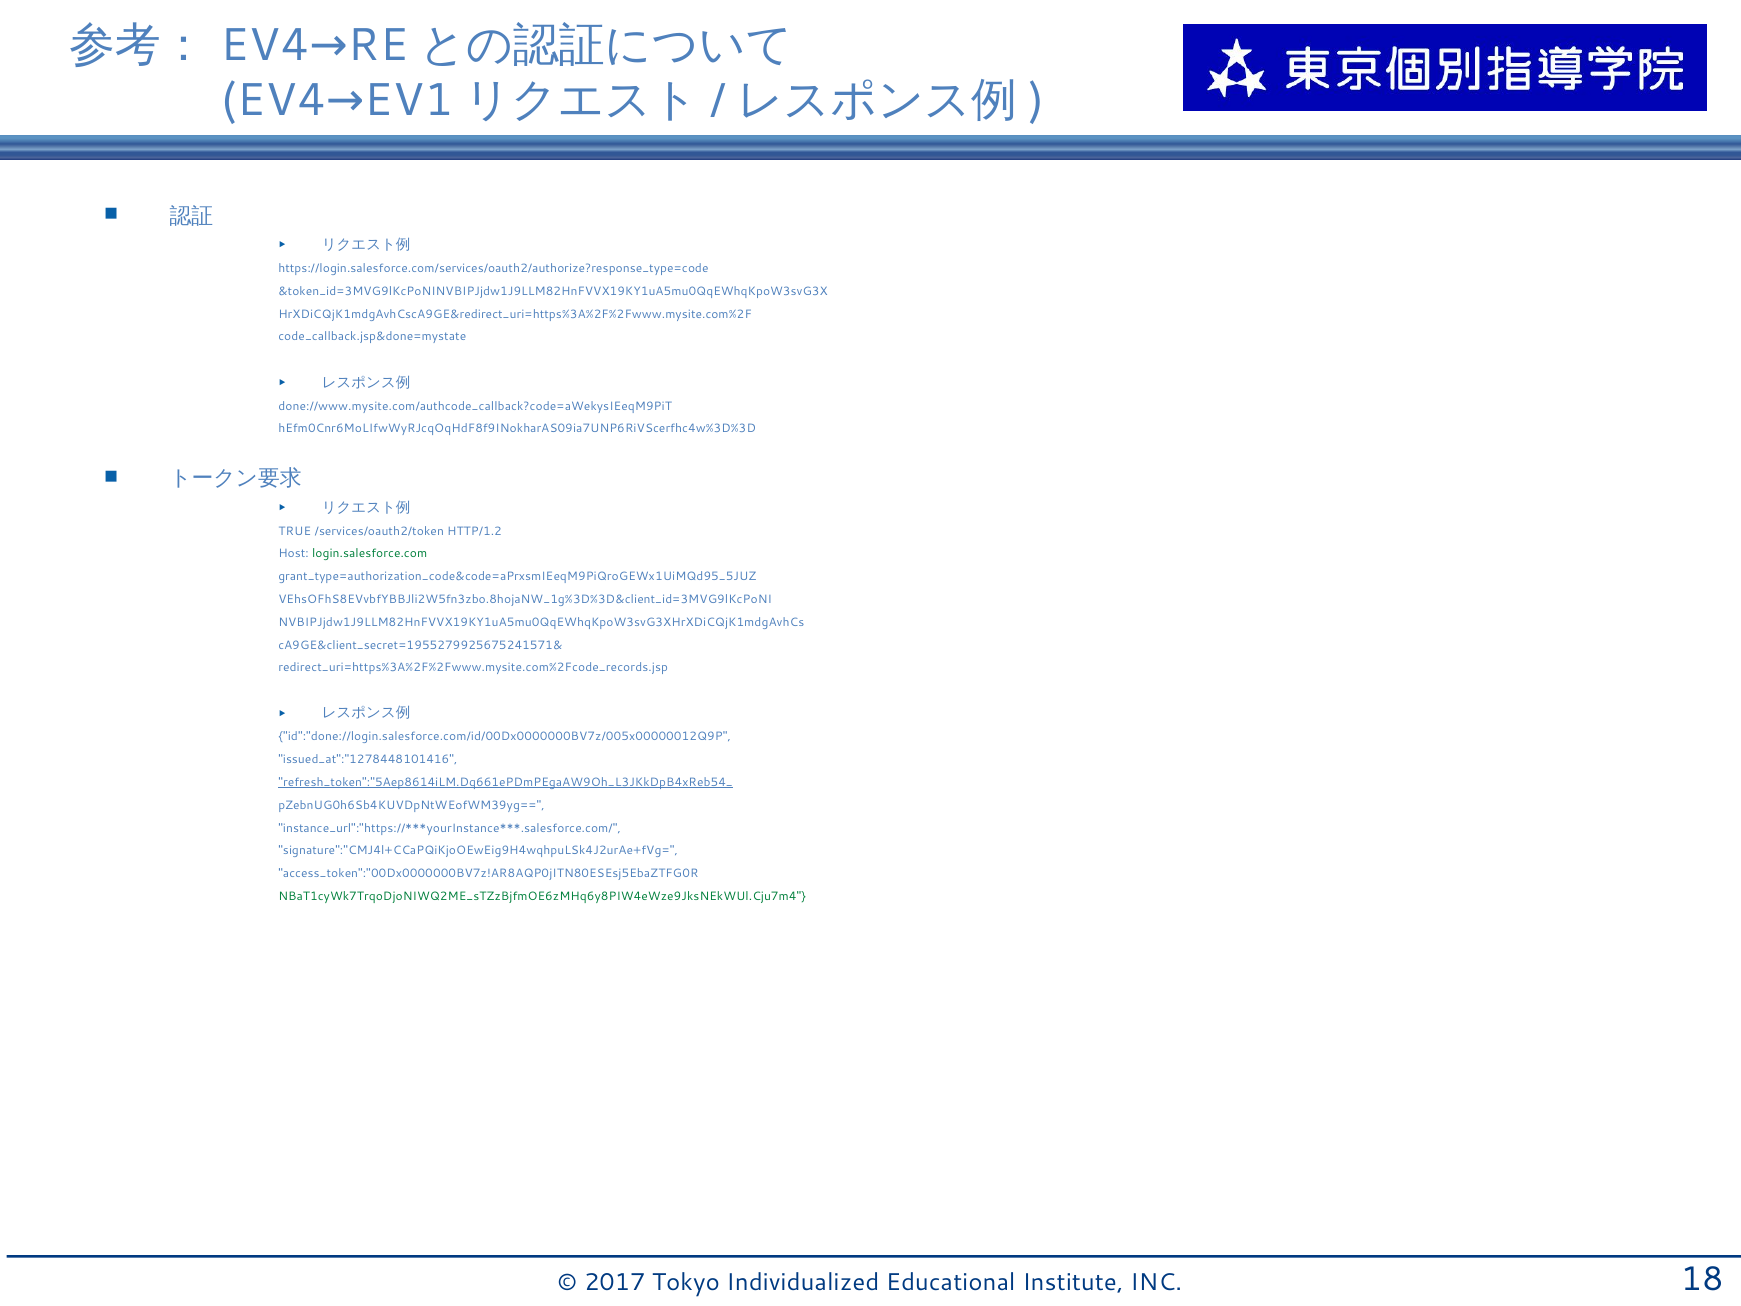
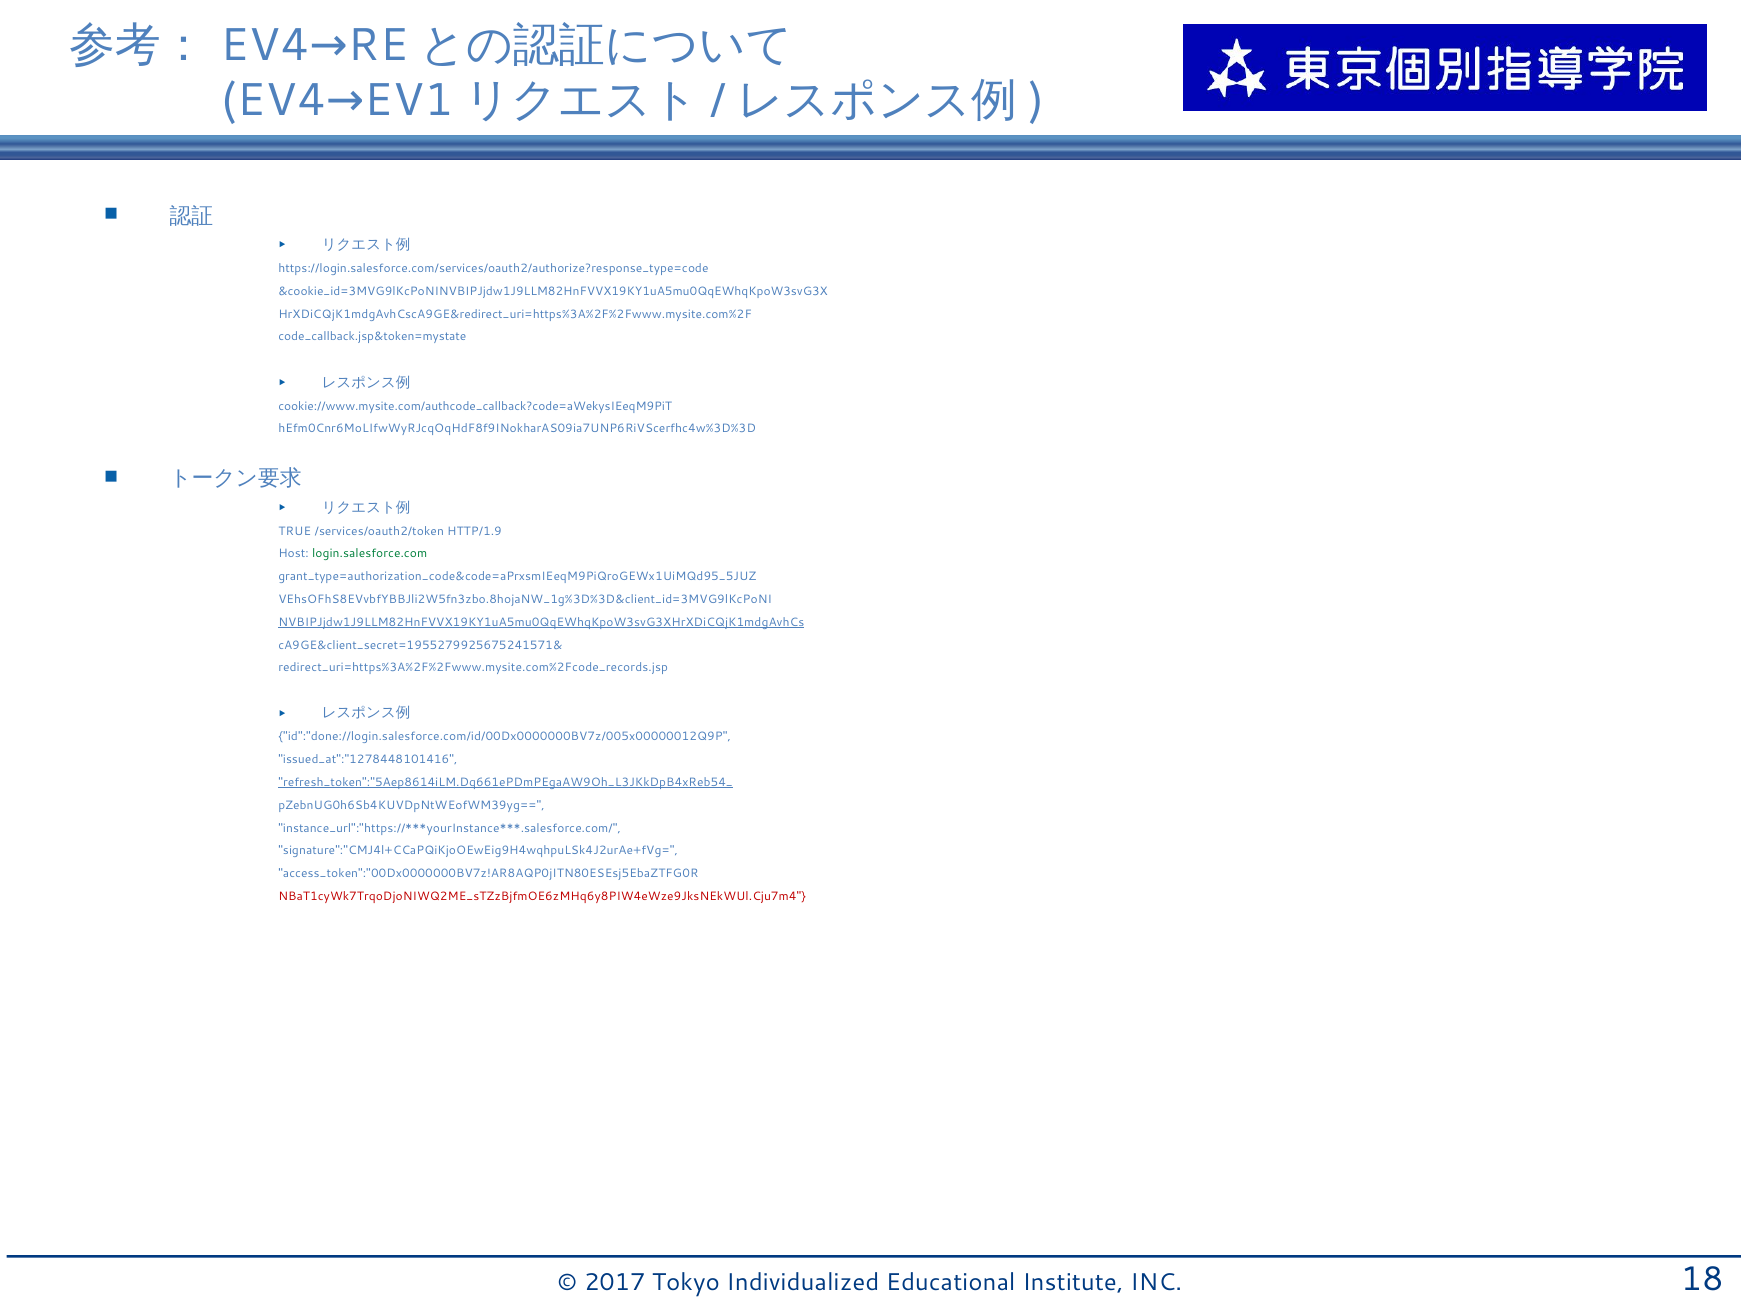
&token_id=3MVG9lKcPoNINVBIPJjdw1J9LLM82HnFVVX19KY1uA5mu0QqEWhqKpoW3svG3X: &token_id=3MVG9lKcPoNINVBIPJjdw1J9LLM82HnFVVX19KY1uA5mu0QqEWhqKpoW3svG3X -> &cookie_id=3MVG9lKcPoNINVBIPJjdw1J9LLM82HnFVVX19KY1uA5mu0QqEWhqKpoW3svG3X (553, 291)
code_callback.jsp&done=mystate: code_callback.jsp&done=mystate -> code_callback.jsp&token=mystate (372, 337)
done://www.mysite.com/authcode_callback?code=aWekysIEeqM9PiT: done://www.mysite.com/authcode_callback?code=aWekysIEeqM9PiT -> cookie://www.mysite.com/authcode_callback?code=aWekysIEeqM9PiT (475, 406)
HTTP/1.2: HTTP/1.2 -> HTTP/1.9 (474, 531)
NVBIPJjdw1J9LLM82HnFVVX19KY1uA5mu0QqEWhqKpoW3svG3XHrXDiCQjK1mdgAvhCs underline: none -> present (541, 622)
NBaT1cyWk7TrqoDjoNIWQ2ME_sTZzBjfmOE6zMHq6y8PIW4eWze9JksNEkWUl.Cju7m4 colour: green -> red (542, 896)
